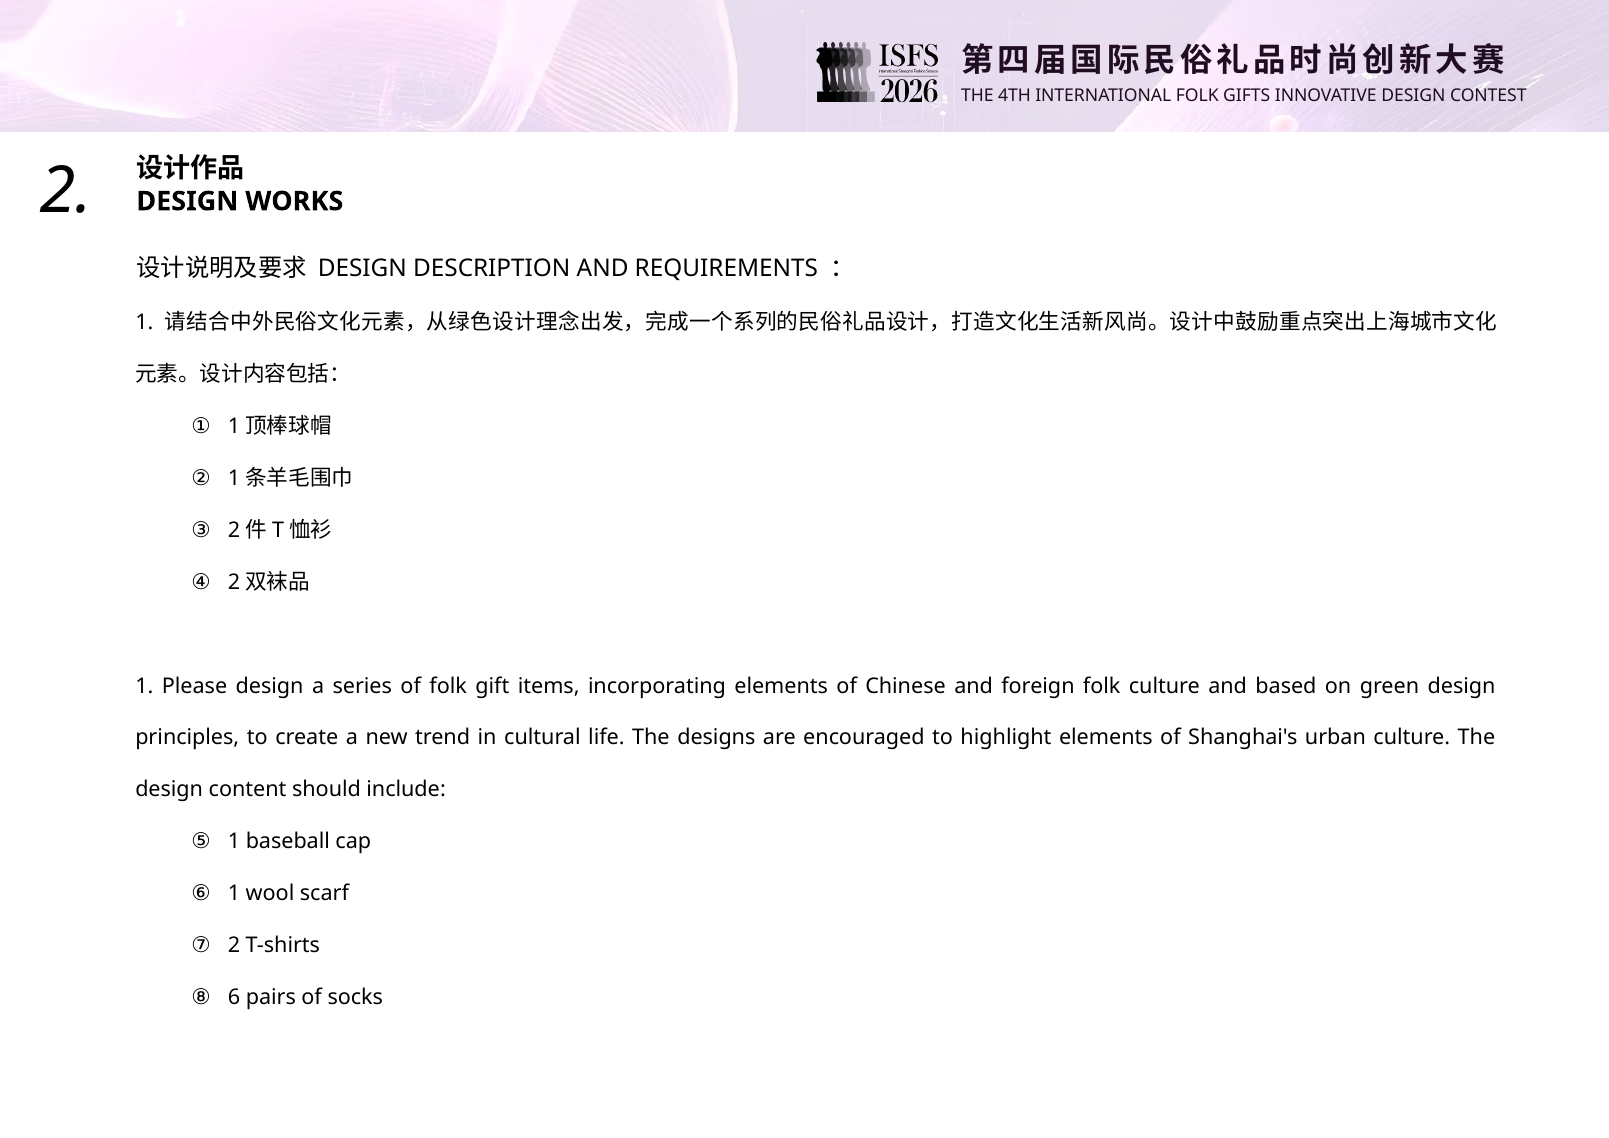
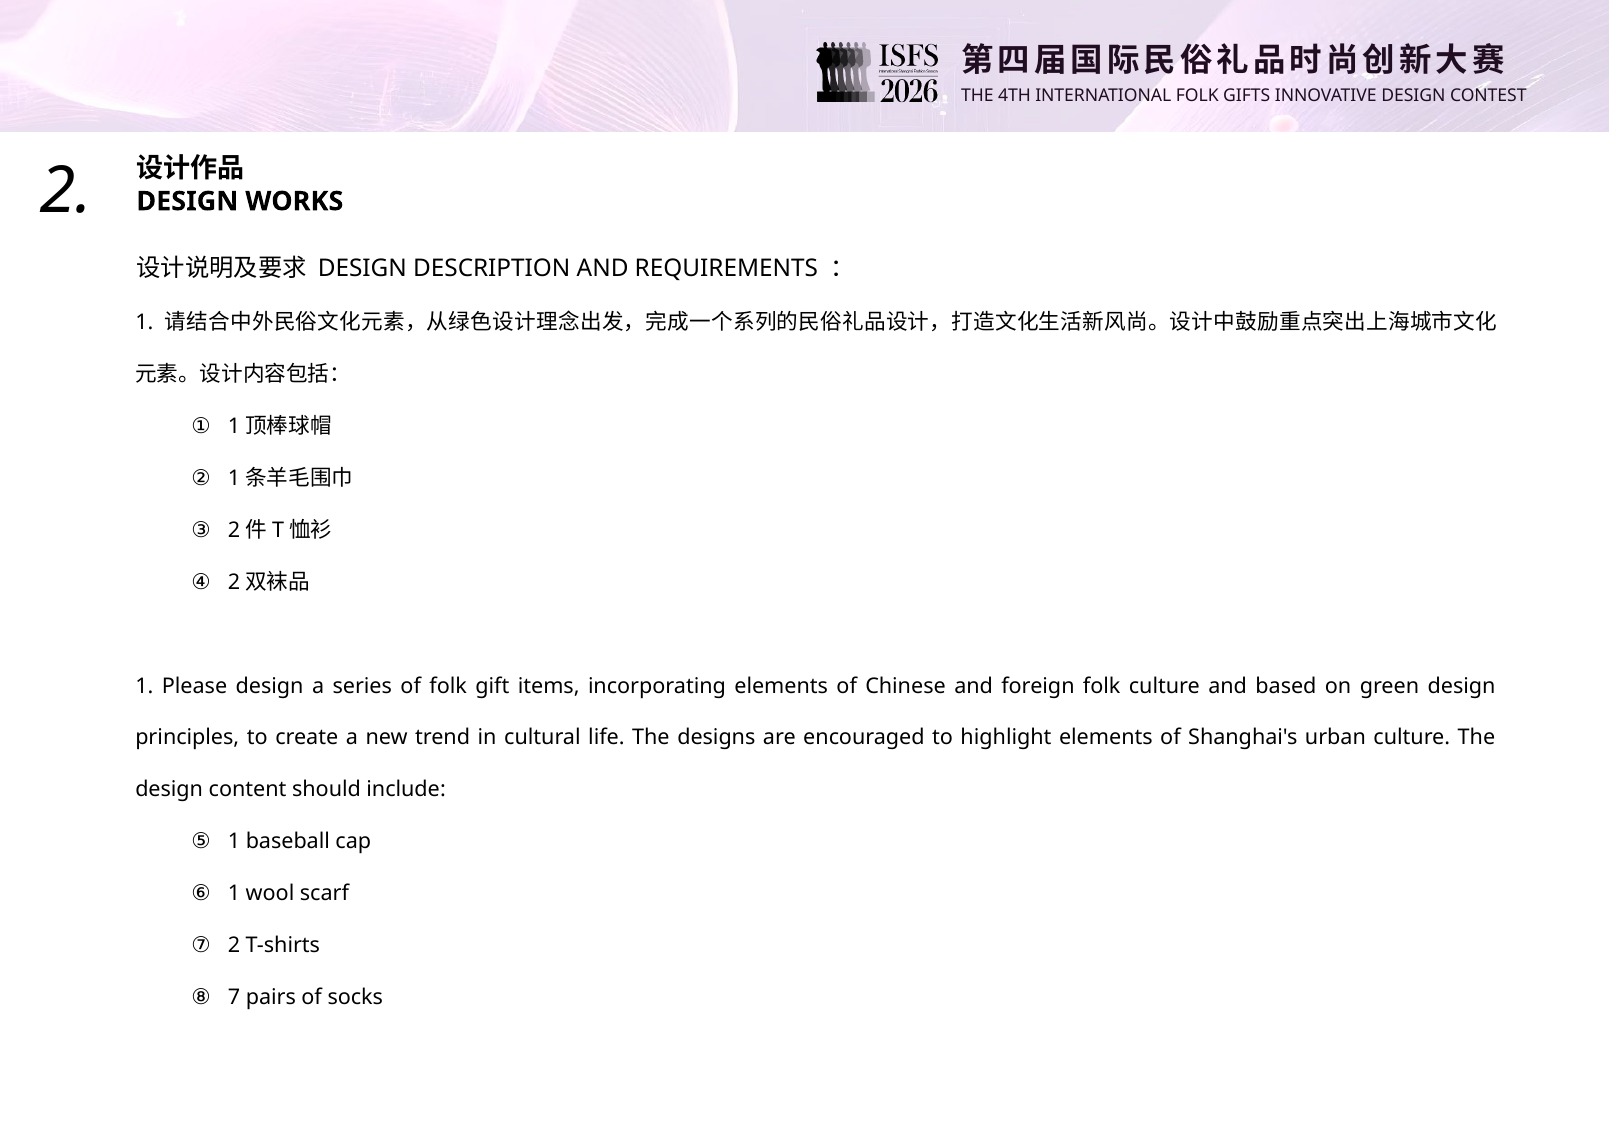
6: 6 -> 7 (234, 997)
